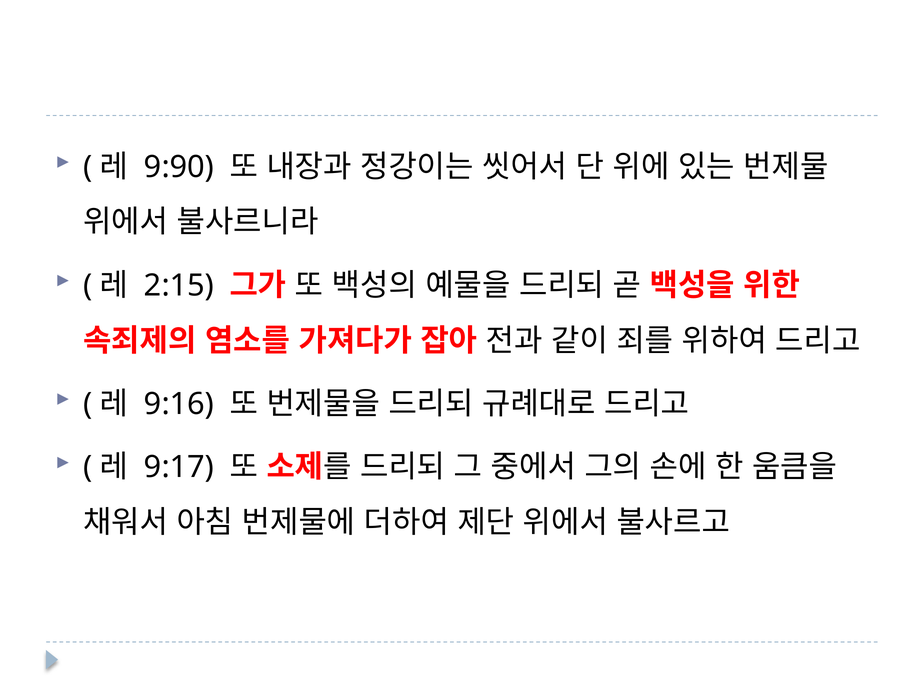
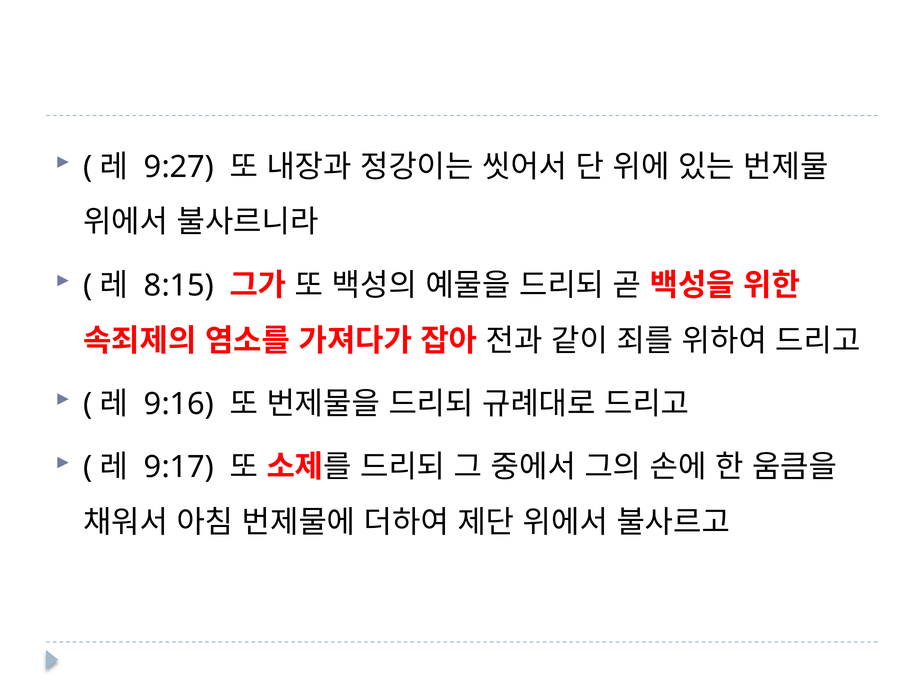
9:90: 9:90 -> 9:27 (179, 167)
2:15: 2:15 -> 8:15 (179, 285)
